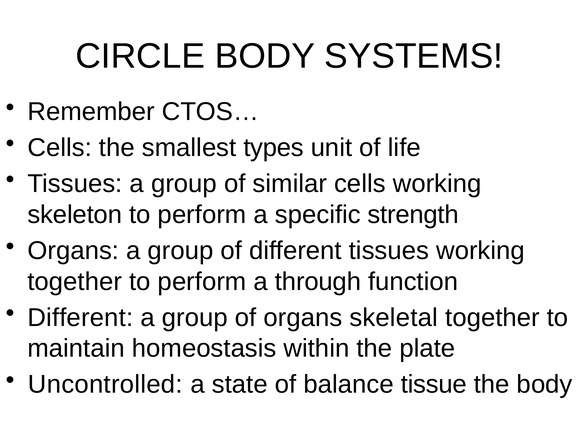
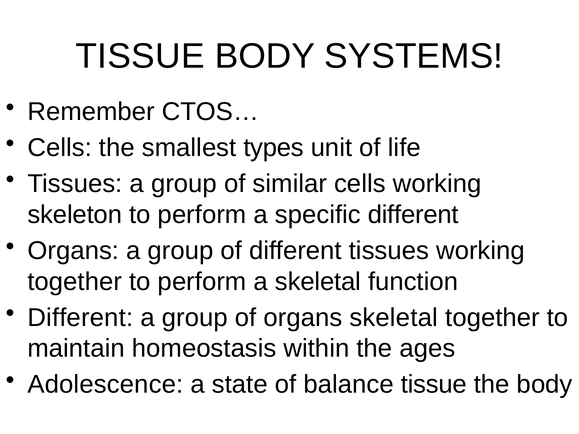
CIRCLE: CIRCLE -> TISSUE (140, 56)
specific strength: strength -> different (413, 215)
a through: through -> skeletal (318, 282)
plate: plate -> ages (427, 349)
Uncontrolled: Uncontrolled -> Adolescence (105, 385)
